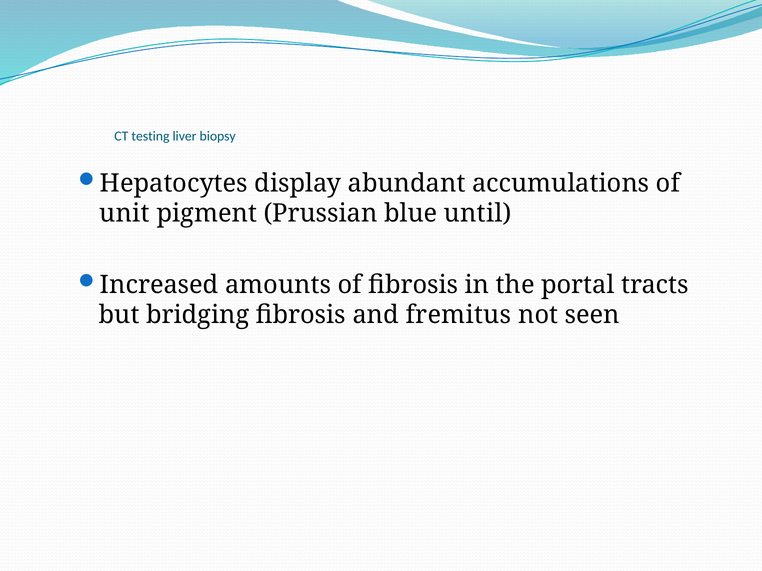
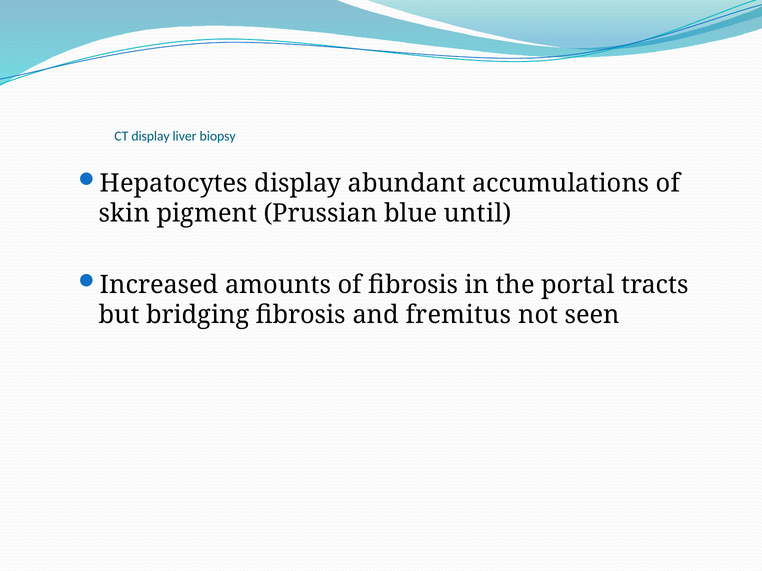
CT testing: testing -> display (151, 136)
unit: unit -> skin (124, 214)
